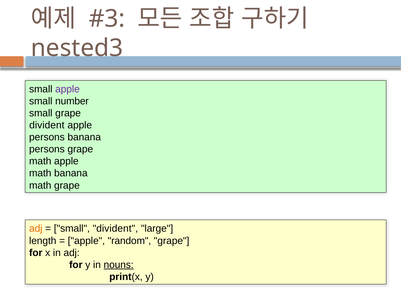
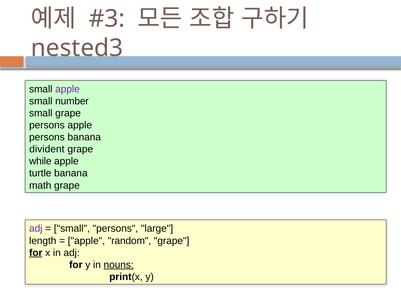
divident: divident -> persons (47, 125)
persons: persons -> divident (47, 149)
math: math -> while (40, 161)
math: math -> turtle (40, 173)
adj colour: orange -> purple (36, 228)
small divident: divident -> persons (115, 228)
for underline: none -> present (36, 253)
